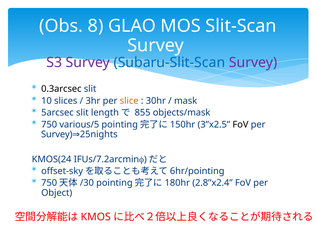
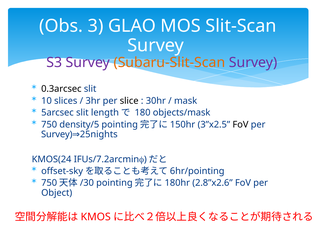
8: 8 -> 3 (96, 26)
Subaru-Slit-Scan colour: blue -> orange (169, 63)
slice colour: orange -> black (129, 101)
855: 855 -> 180 (143, 113)
various/5: various/5 -> density/5 (79, 124)
2.8”x2.4: 2.8”x2.4 -> 2.8”x2.6 (213, 183)
